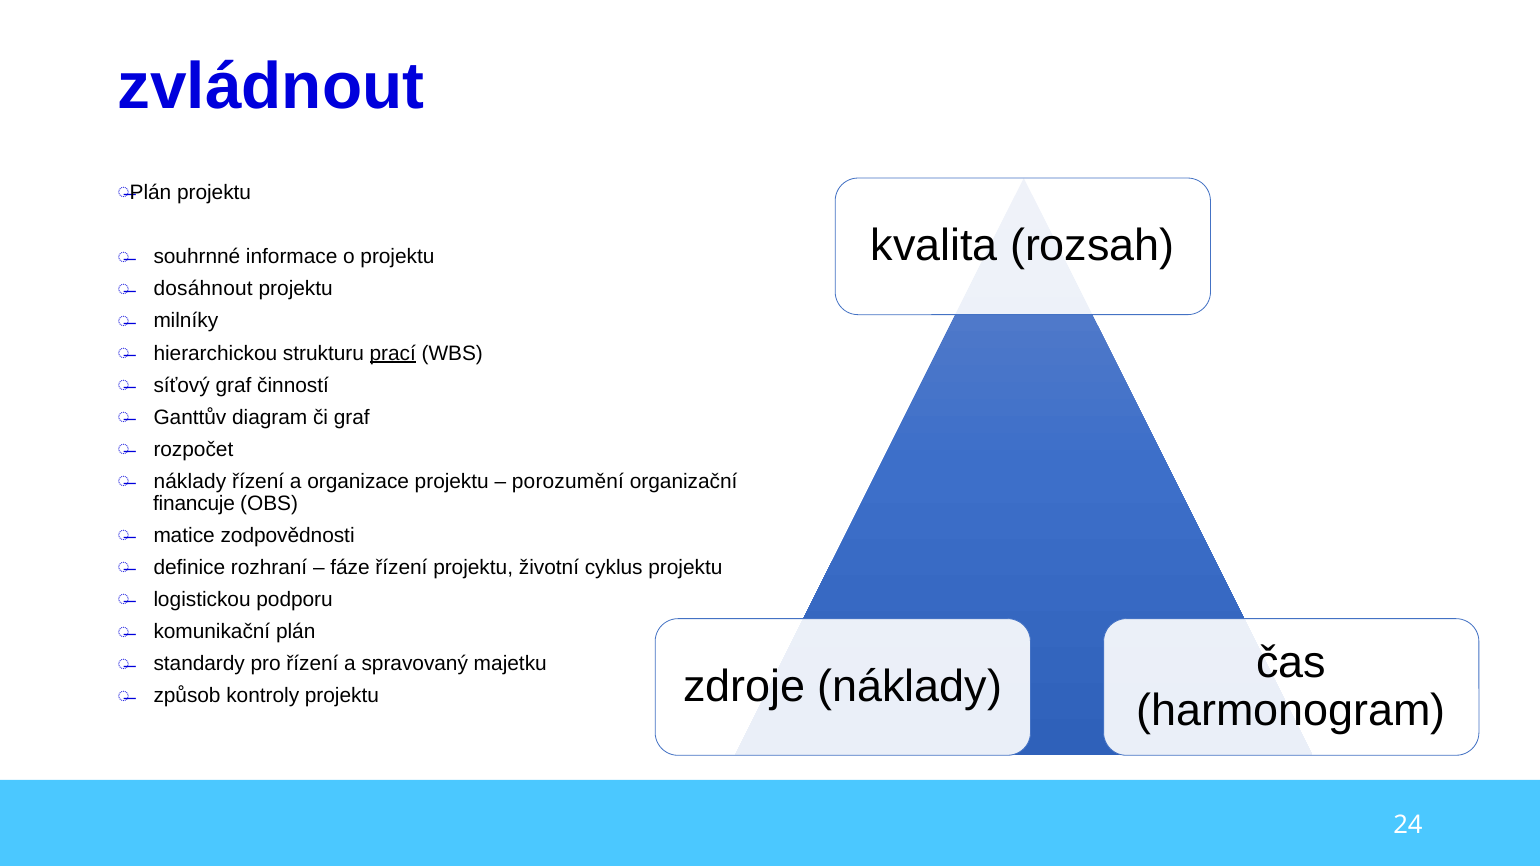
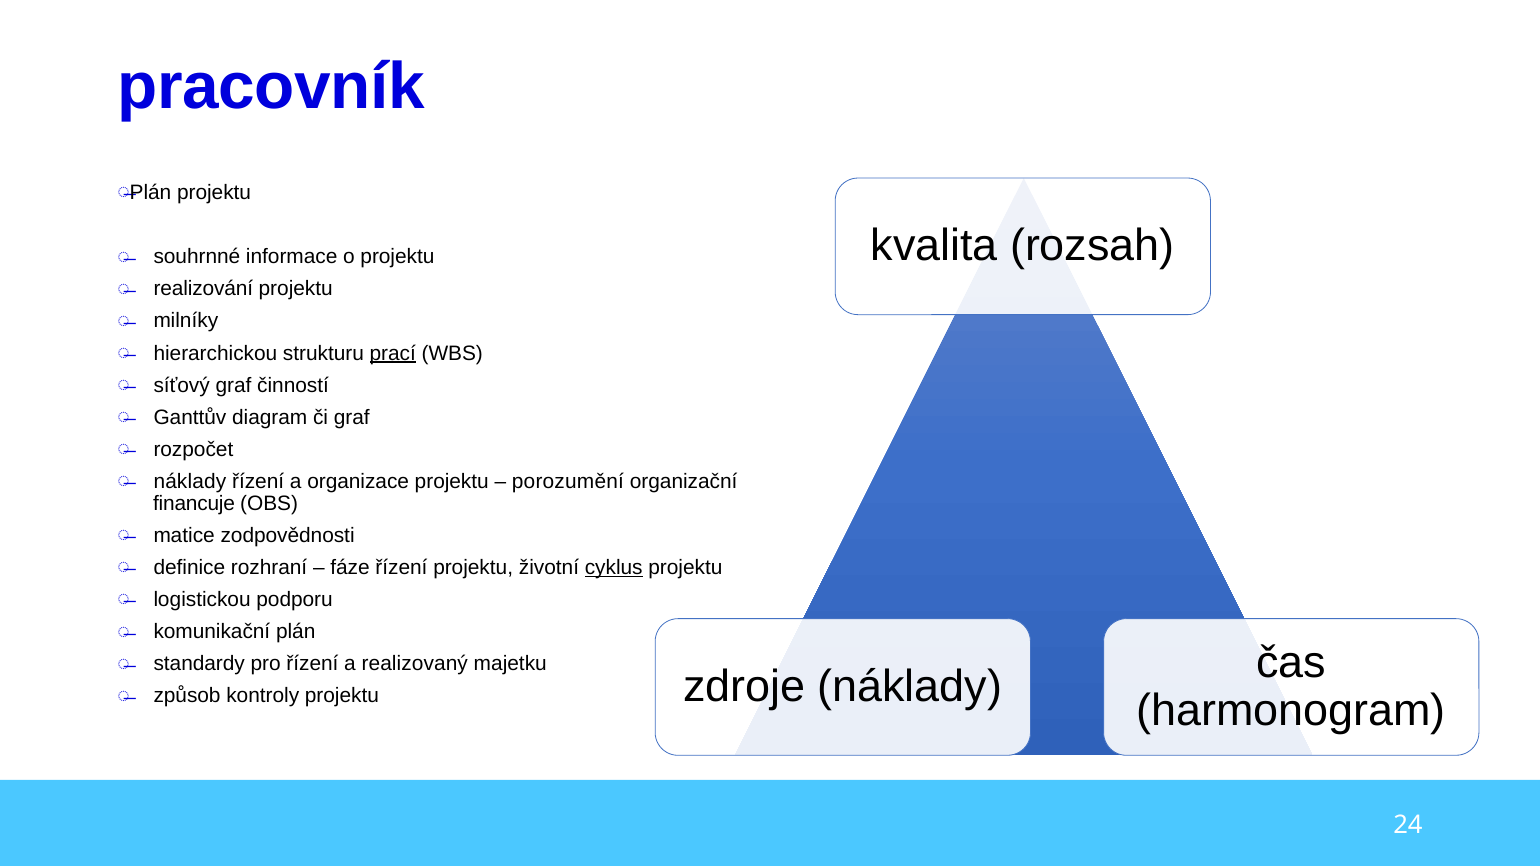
zvládnout: zvládnout -> pracovník (271, 87)
dosáhnout: dosáhnout -> realizování (203, 289)
cyklus underline: none -> present (614, 568)
spravovaný: spravovaný -> realizovaný (415, 664)
